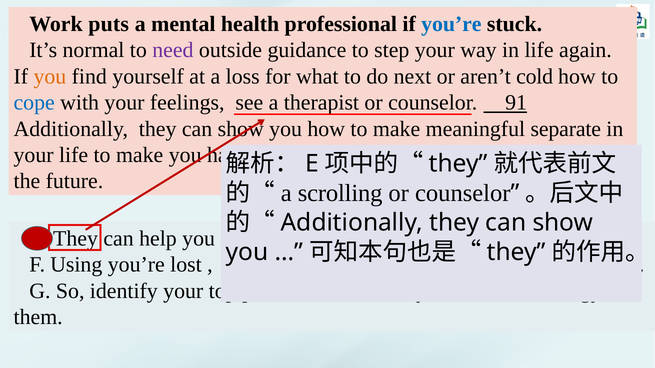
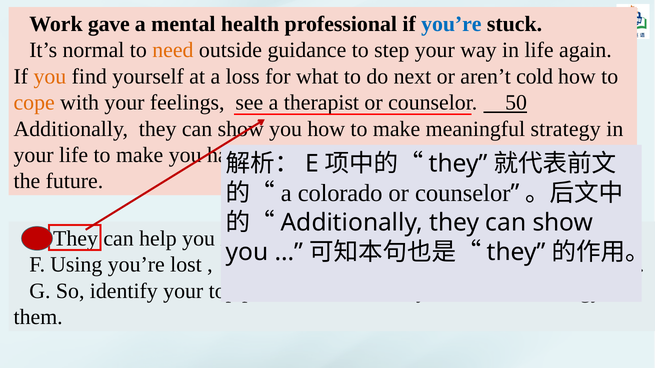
puts: puts -> gave (109, 24)
need colour: purple -> orange (173, 50)
cope colour: blue -> orange (34, 103)
91: 91 -> 50 (516, 103)
separate: separate -> strategy (566, 129)
scrolling: scrolling -> colorado (340, 193)
